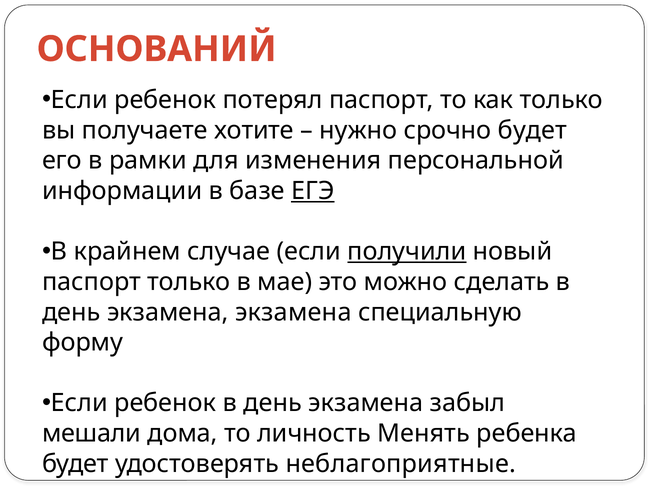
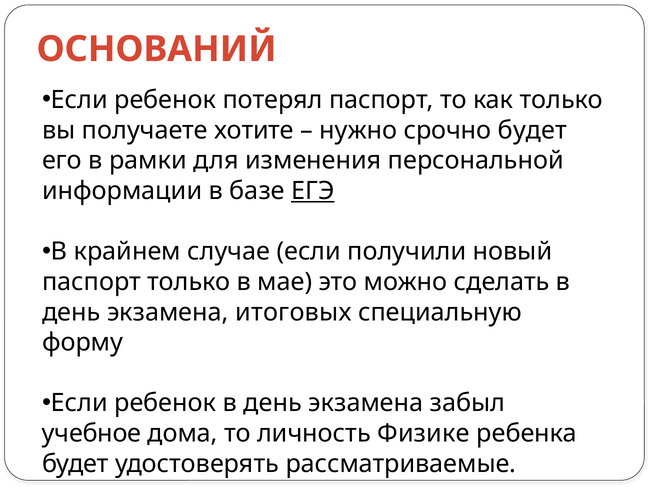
получили underline: present -> none (407, 251)
экзамена экзамена: экзамена -> итоговых (293, 312)
мешали: мешали -> учебное (92, 433)
Менять: Менять -> Физике (424, 433)
неблагоприятные: неблагоприятные -> рассматриваемые (401, 464)
